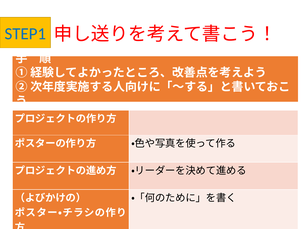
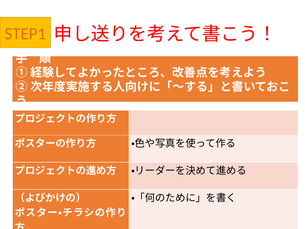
STEP1 colour: blue -> orange (25, 34)
